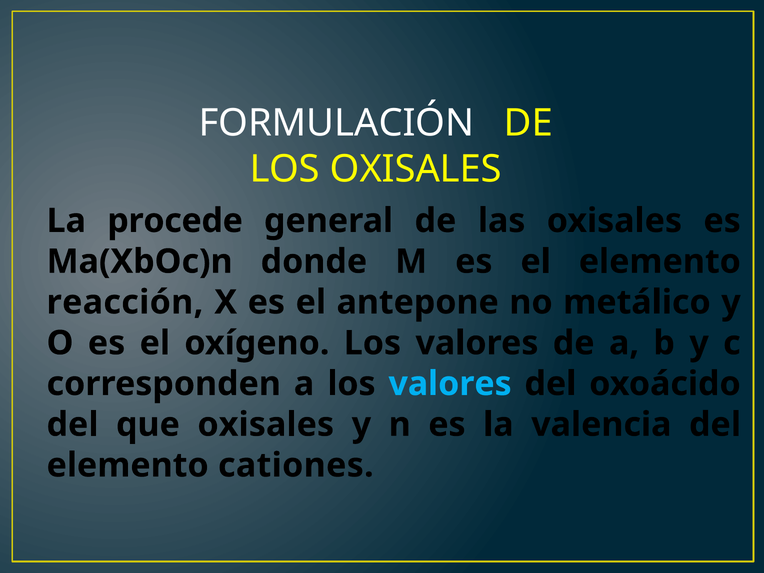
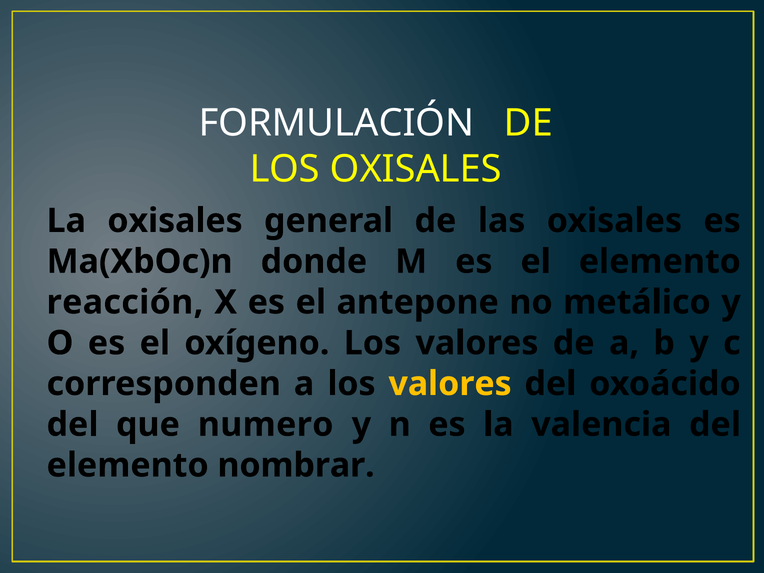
La procede: procede -> oxisales (175, 221)
valores colour: light blue -> yellow (450, 384)
que oxisales: oxisales -> numero (266, 425)
cationes: cationes -> nombrar (296, 465)
